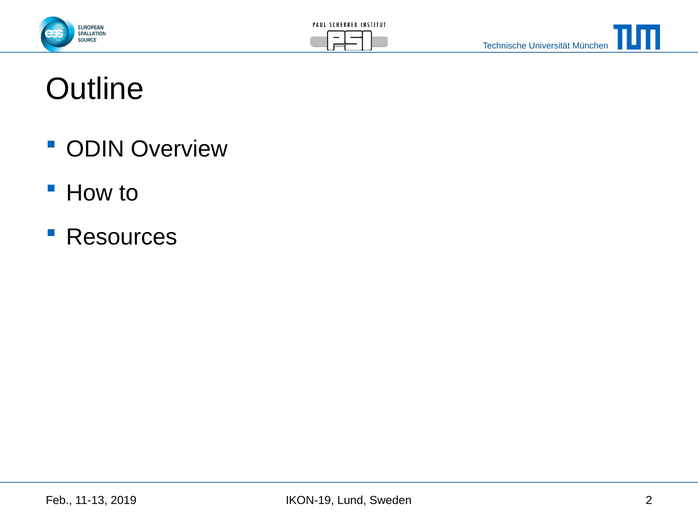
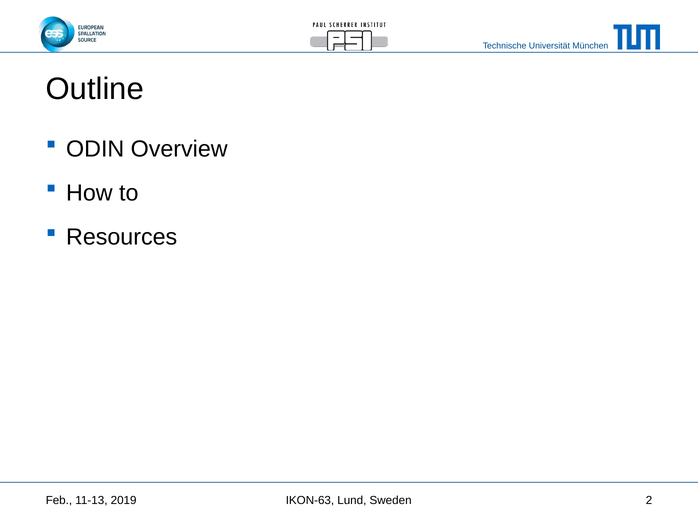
IKON-19: IKON-19 -> IKON-63 (310, 501)
